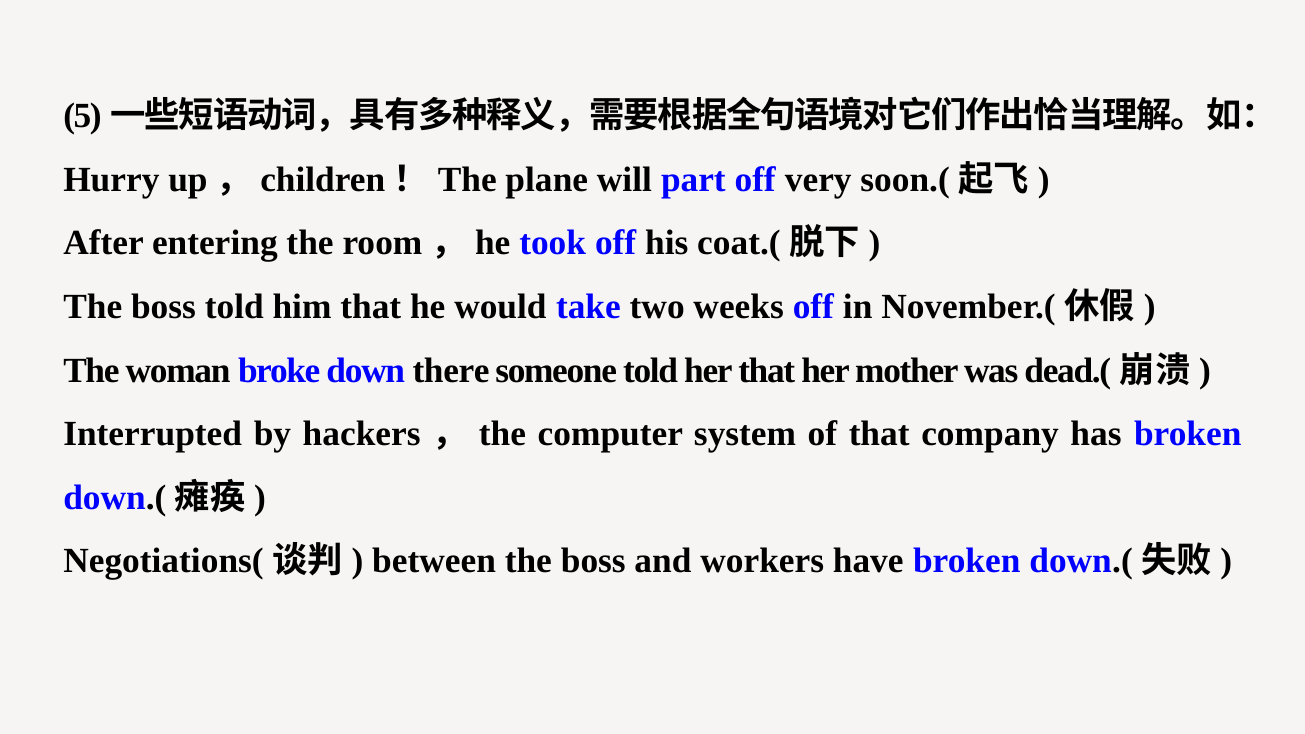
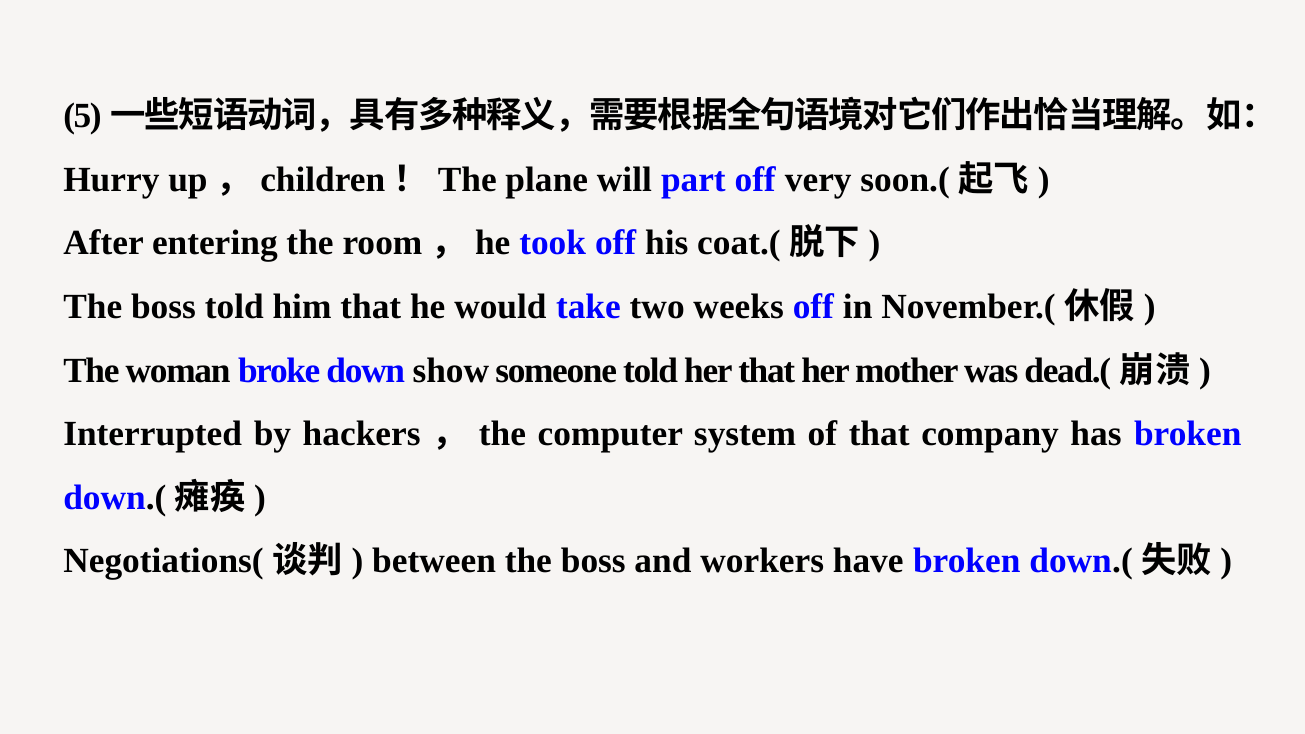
there: there -> show (451, 370)
